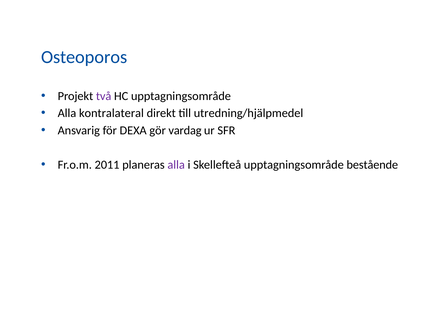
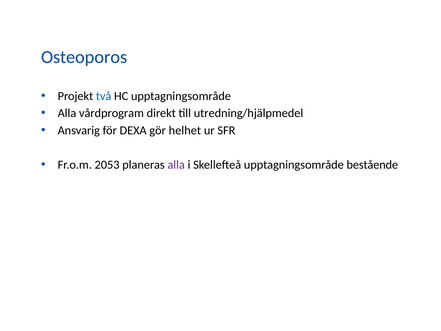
två colour: purple -> blue (104, 96)
kontralateral: kontralateral -> vårdprogram (111, 113)
vardag: vardag -> helhet (185, 130)
2011: 2011 -> 2053 (107, 165)
